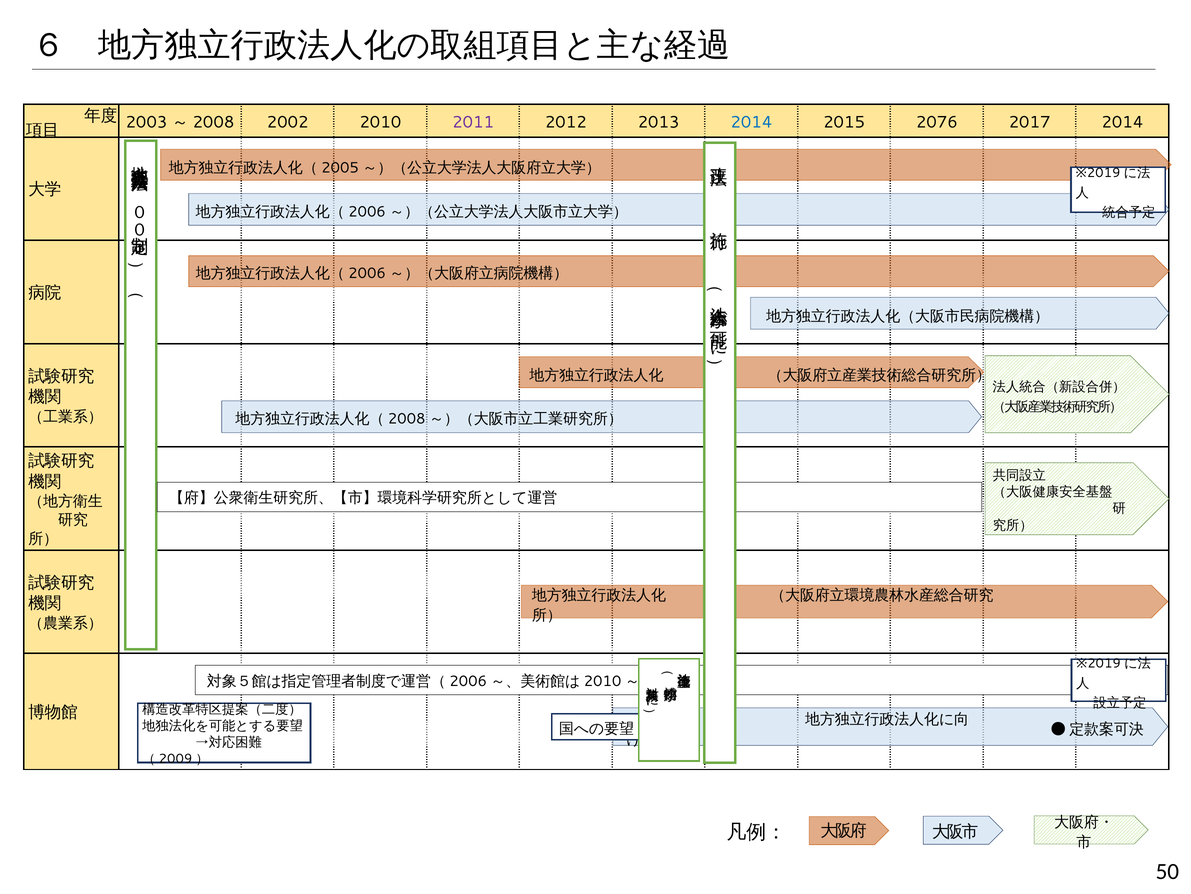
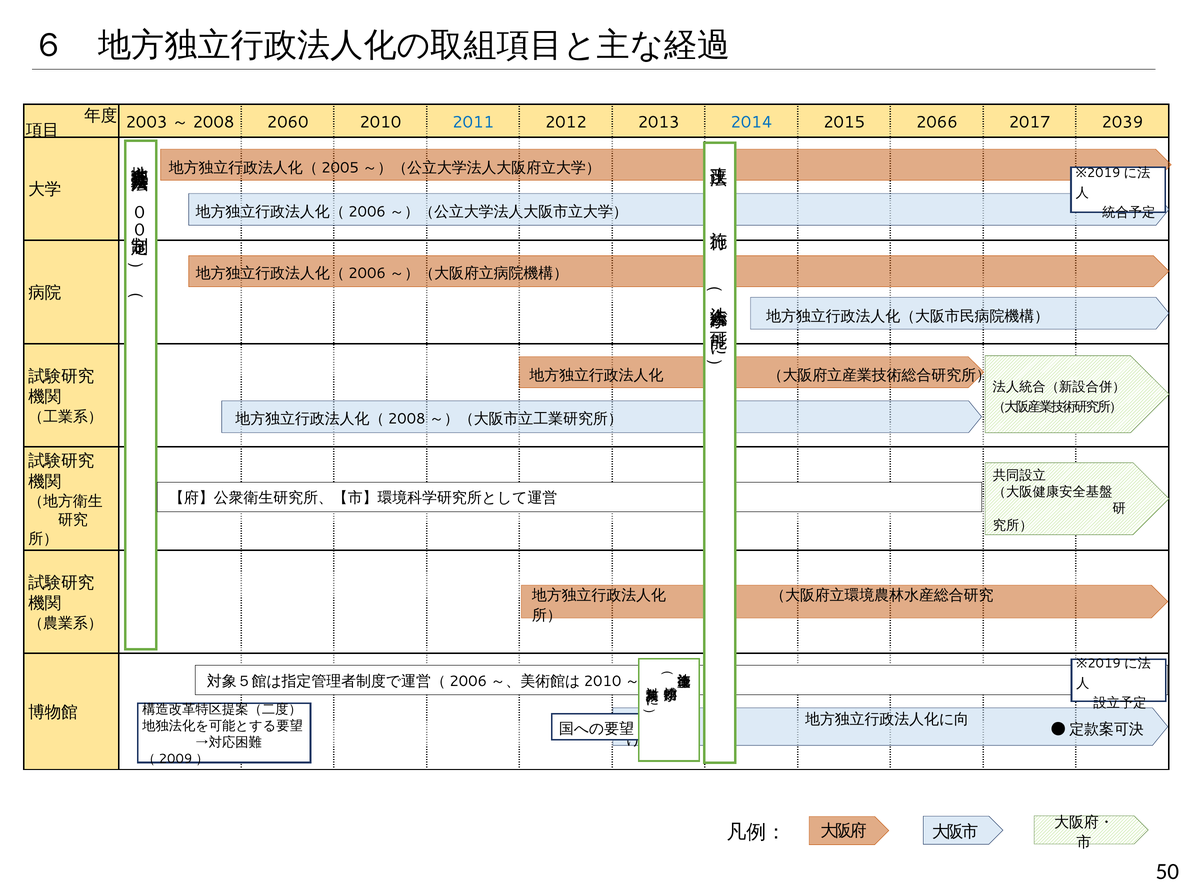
2002: 2002 -> 2060 (288, 122)
2011 colour: purple -> blue (473, 122)
2076: 2076 -> 2066 (937, 122)
2017 2014: 2014 -> 2039 (1122, 122)
